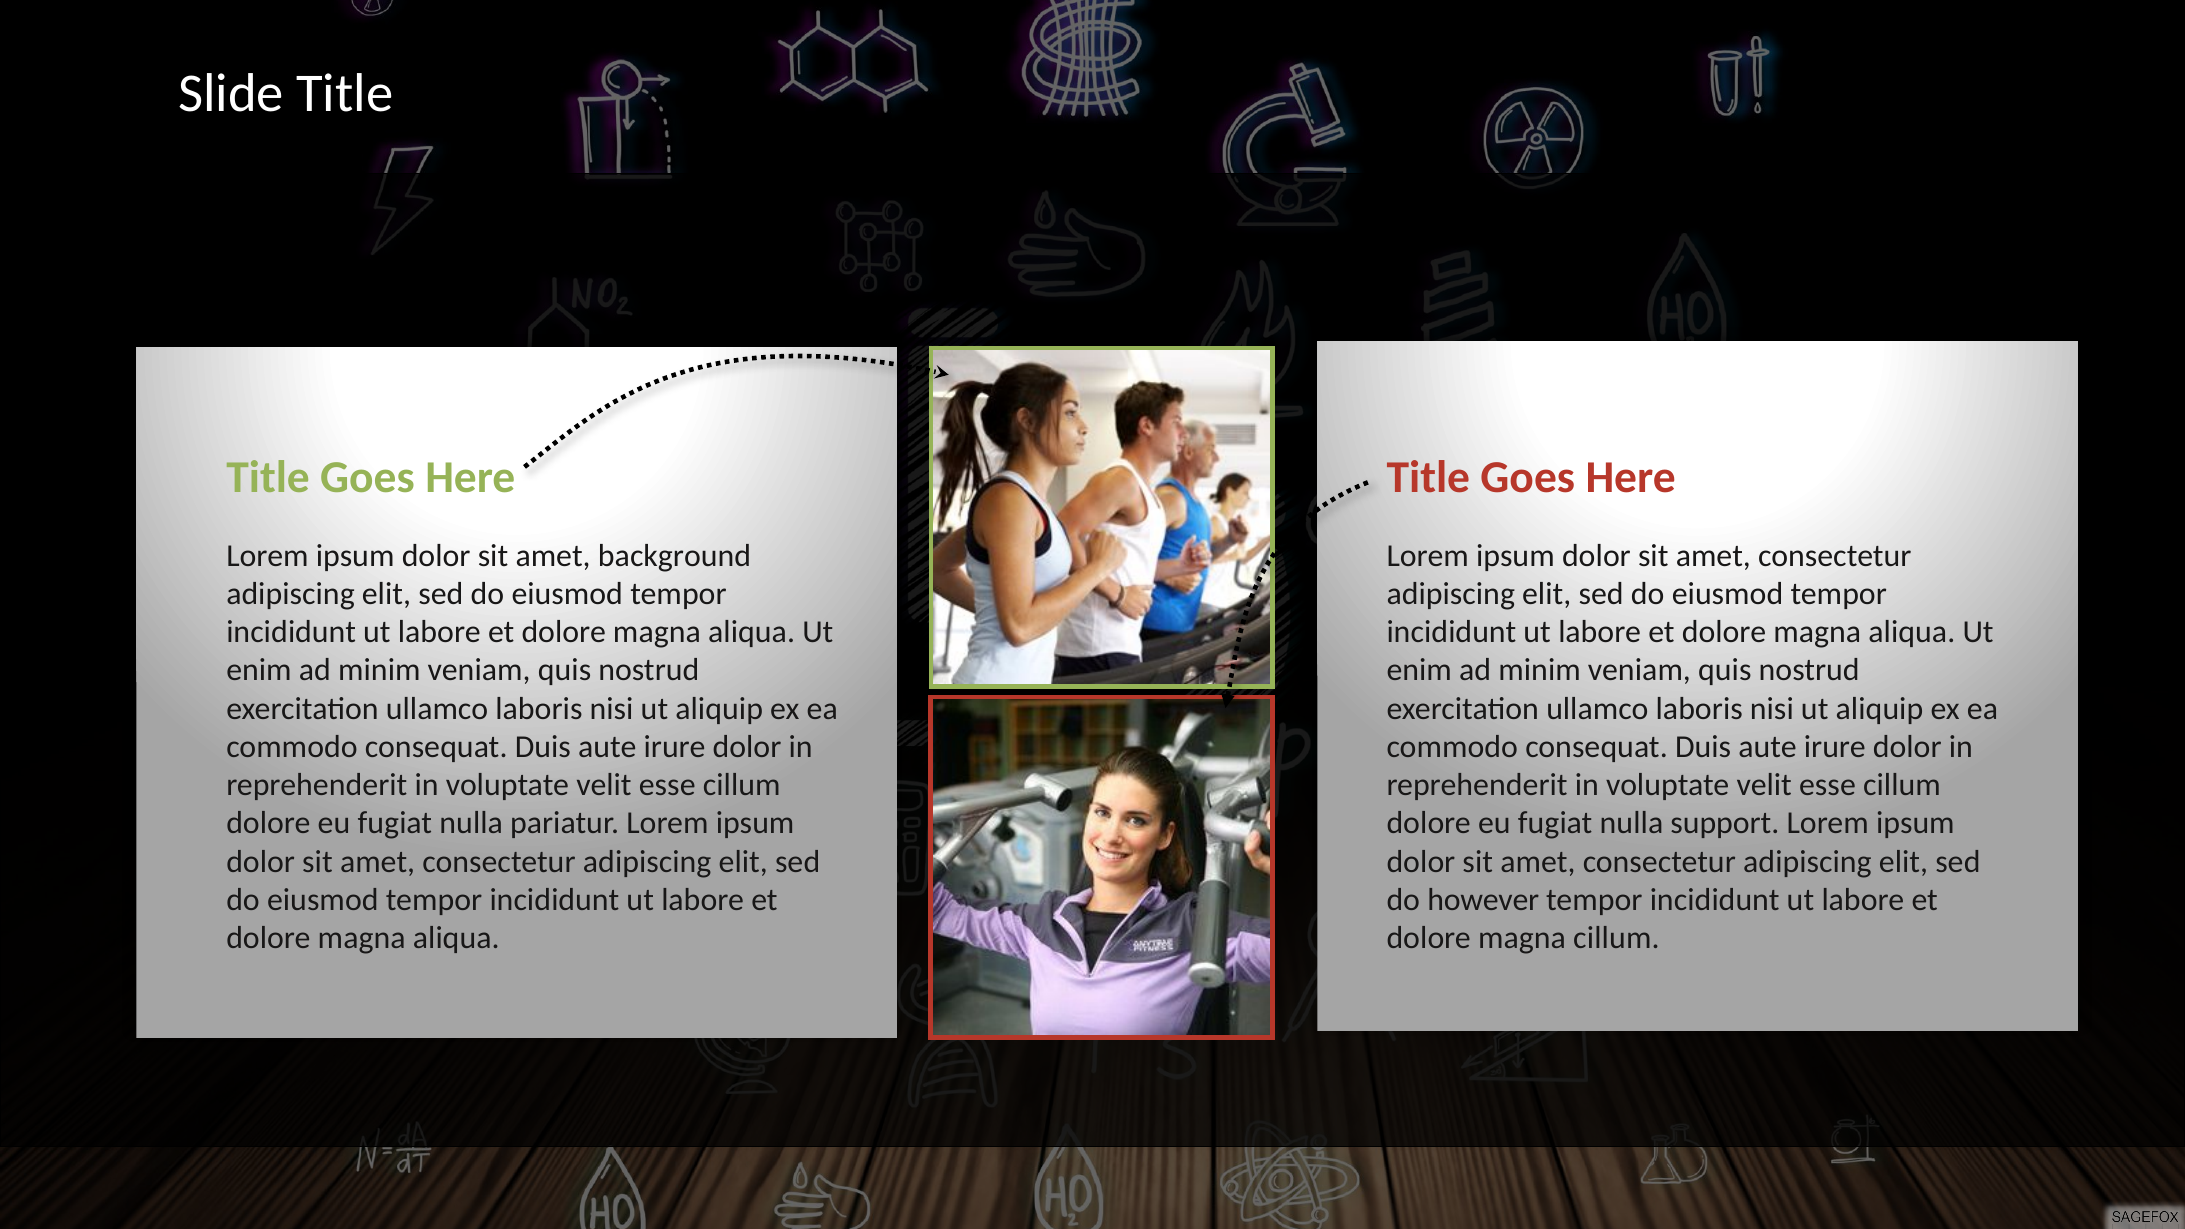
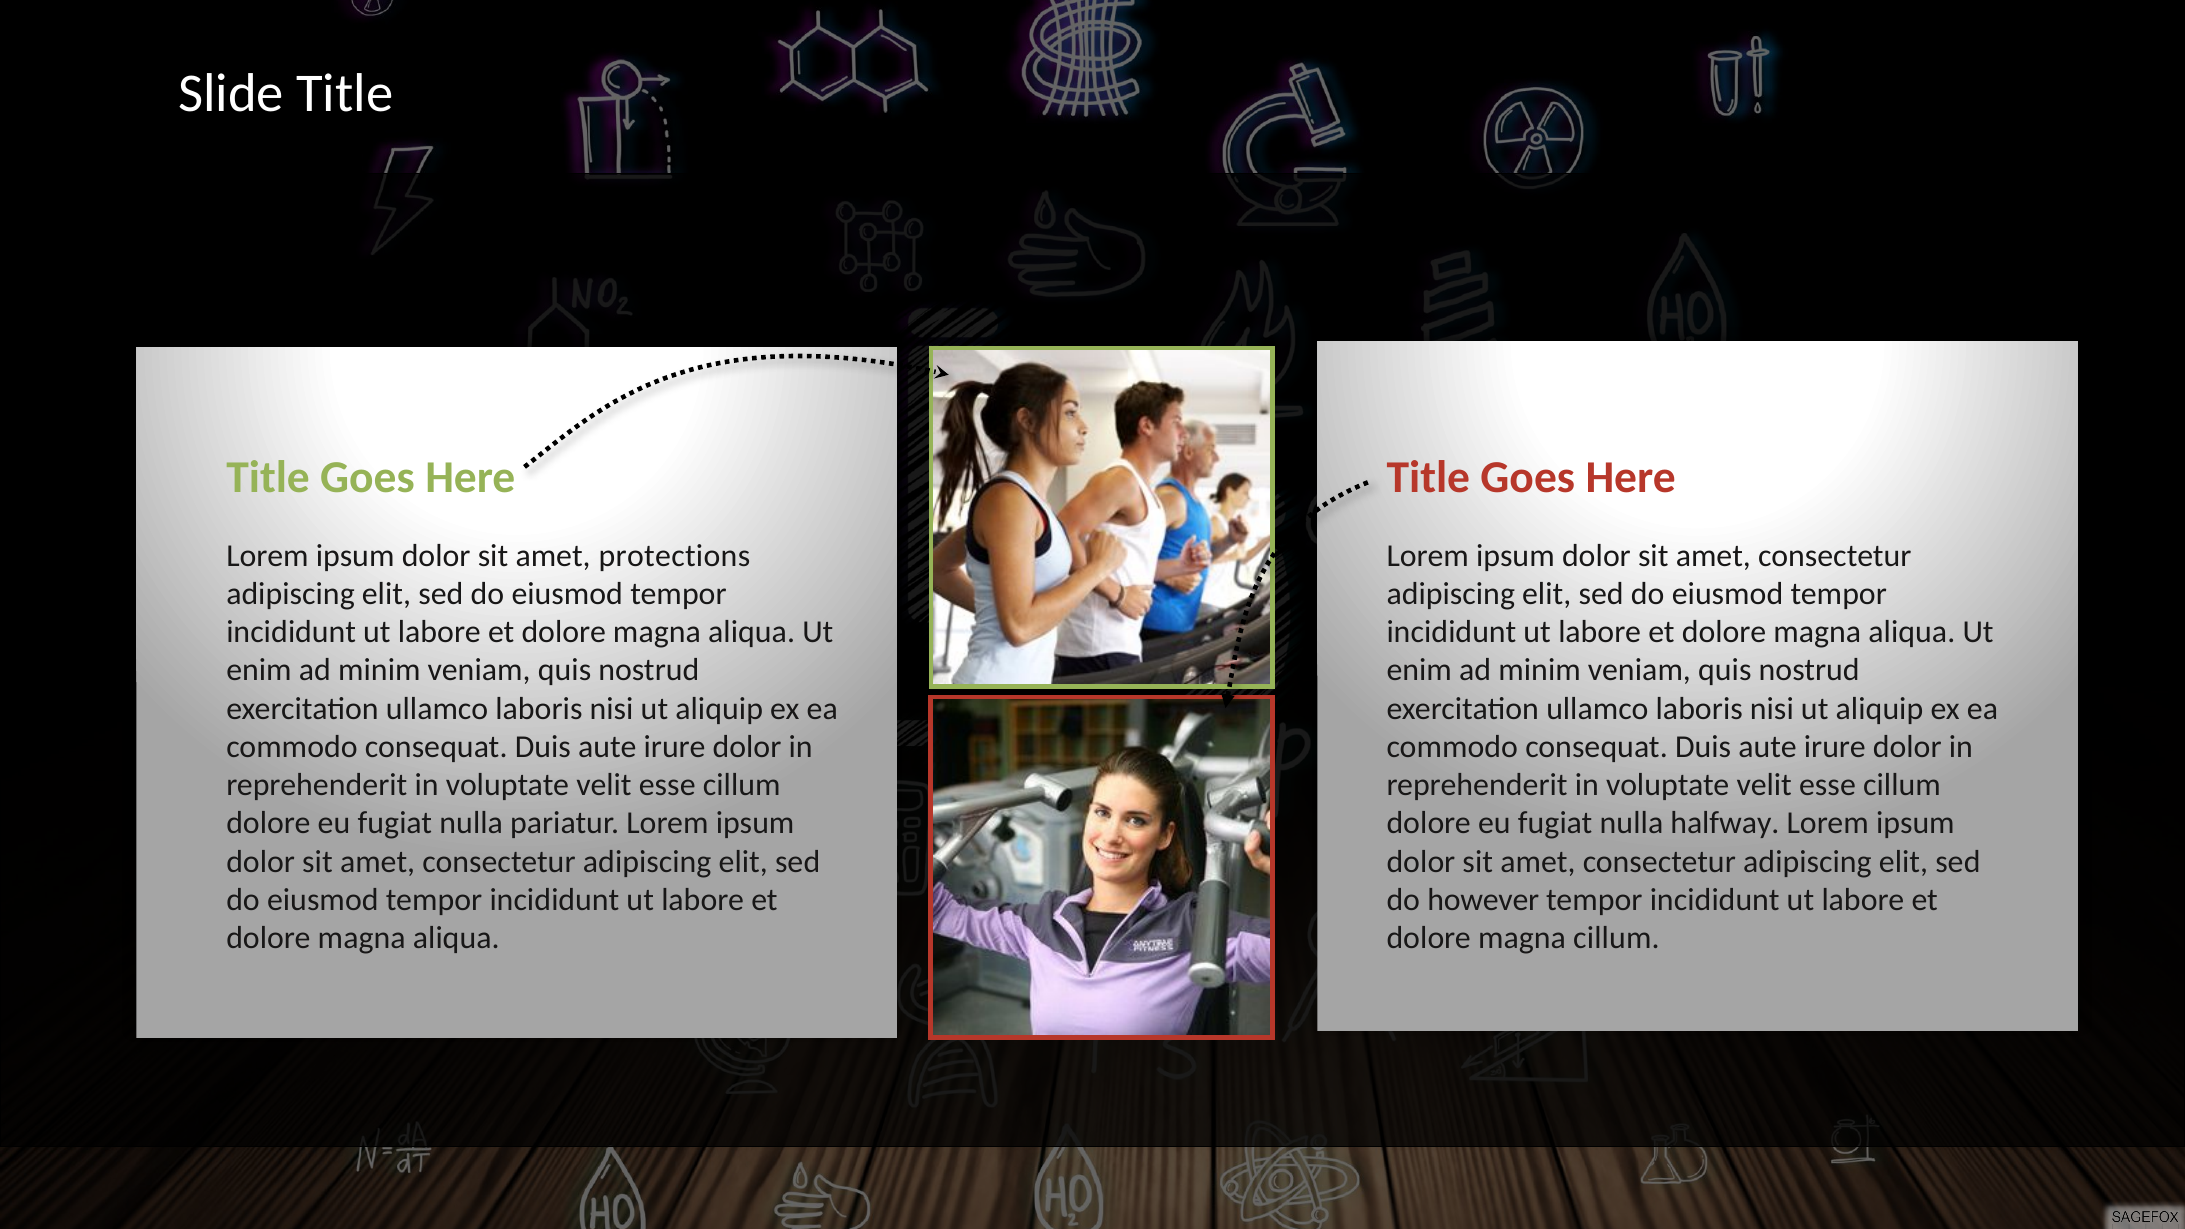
background: background -> protections (674, 556)
support: support -> halfway (1725, 823)
